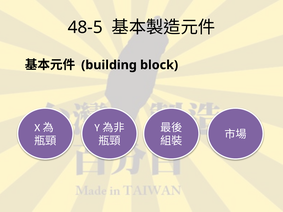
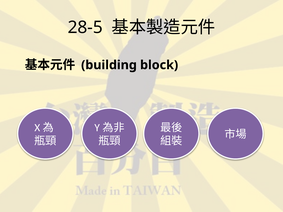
48-5: 48-5 -> 28-5 (85, 27)
